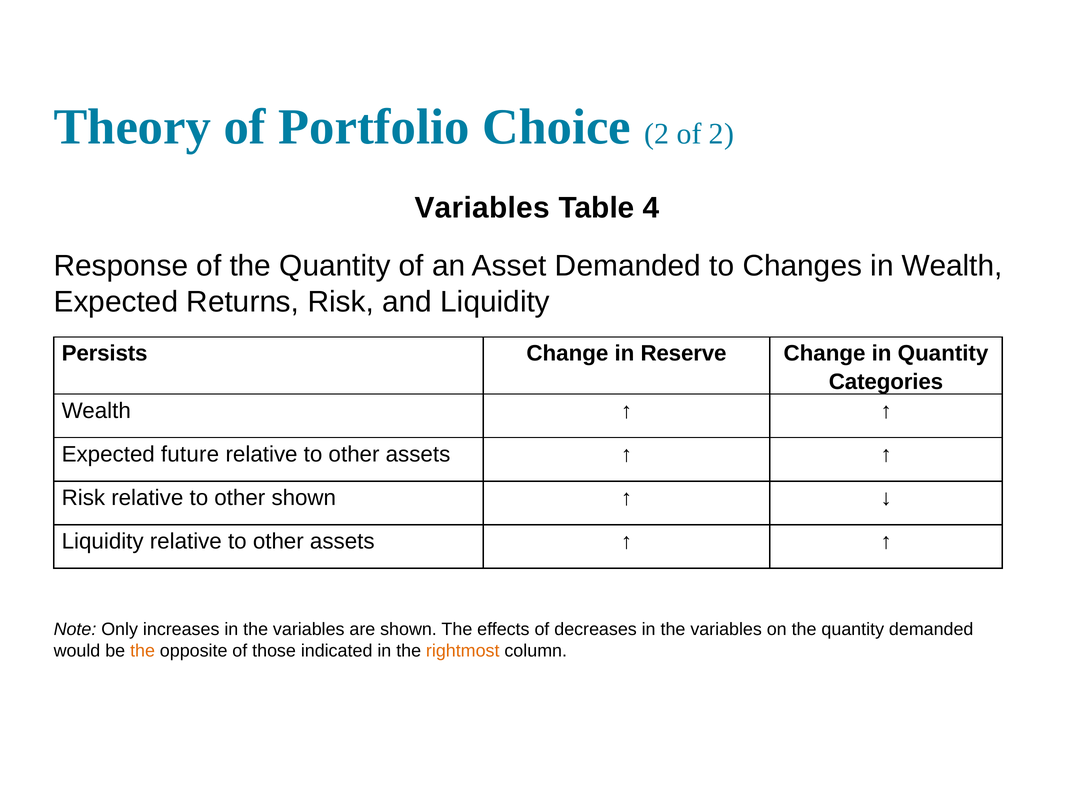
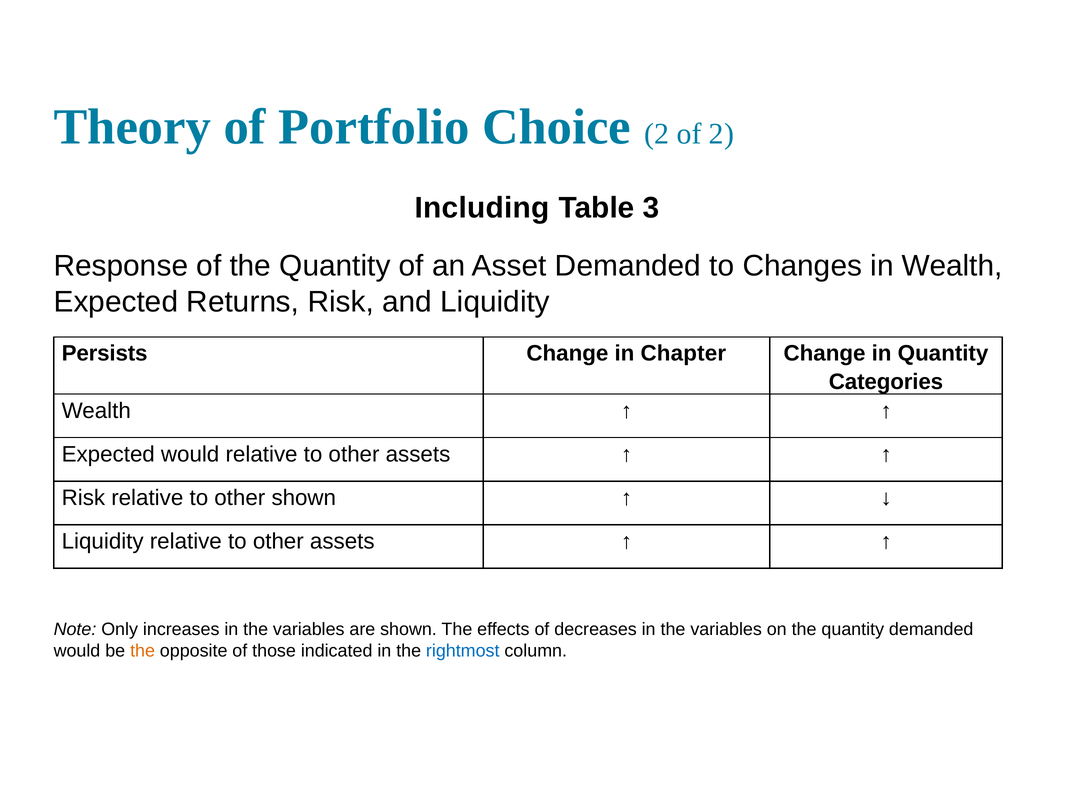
Variables: Variables -> Including (482, 208)
4: 4 -> 3 (651, 208)
Reserve: Reserve -> Chapter (683, 354)
Expected future: future -> would (190, 454)
rightmost colour: orange -> blue (463, 651)
